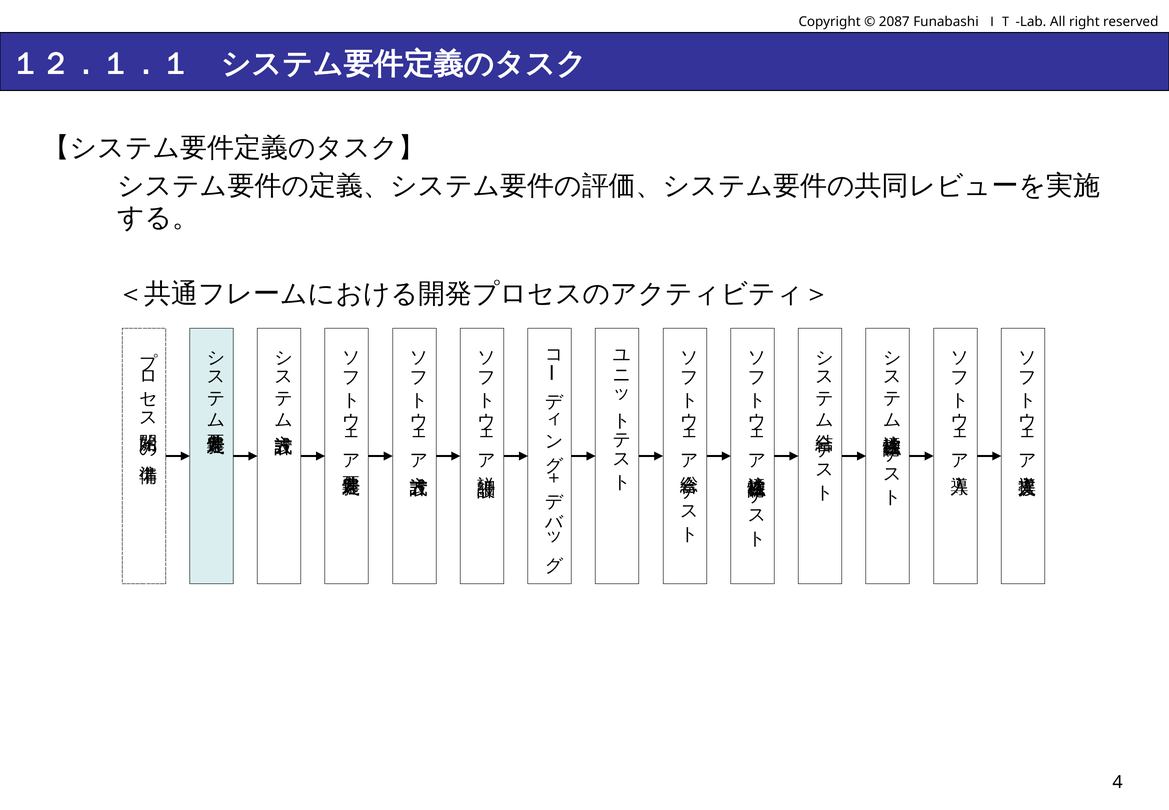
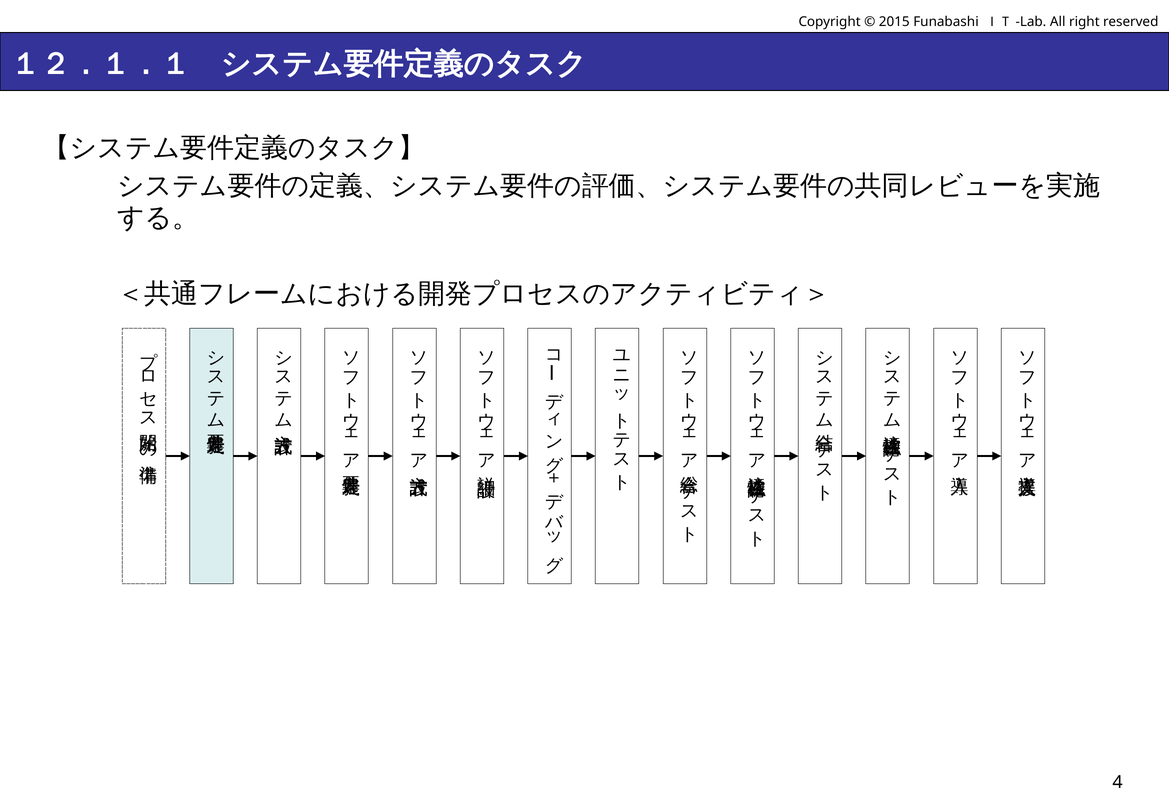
2087: 2087 -> 2015 (894, 22)
